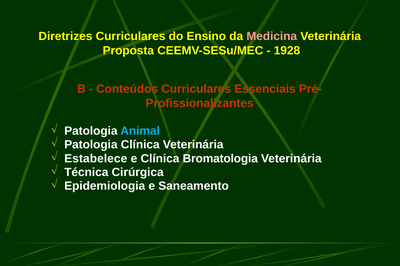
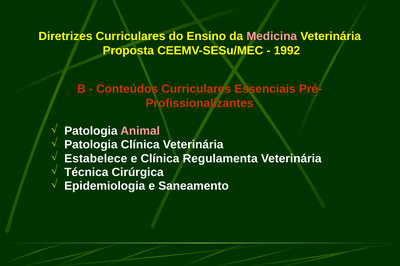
1928: 1928 -> 1992 (287, 51)
Animal colour: light blue -> pink (140, 131)
Bromatologia: Bromatologia -> Regulamenta (220, 159)
